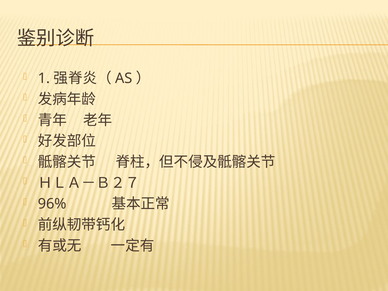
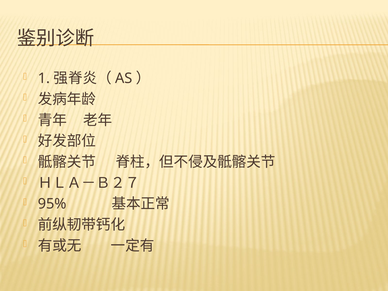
96%: 96% -> 95% (52, 204)
